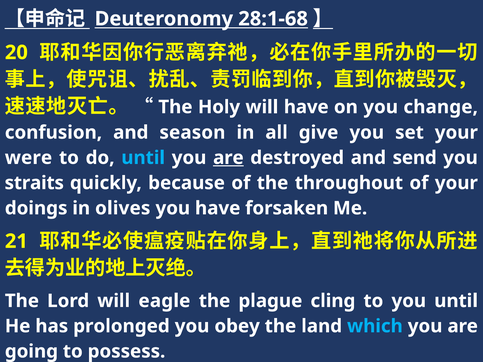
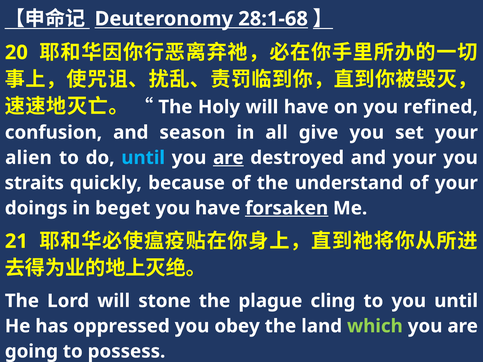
change: change -> refined (441, 107)
were: were -> alien (28, 158)
and send: send -> your (415, 158)
throughout: throughout -> understand (349, 183)
olives: olives -> beget (123, 208)
forsaken underline: none -> present (287, 208)
eagle: eagle -> stone (165, 301)
prolonged: prolonged -> oppressed (121, 326)
which colour: light blue -> light green (375, 326)
